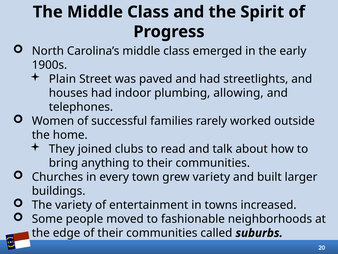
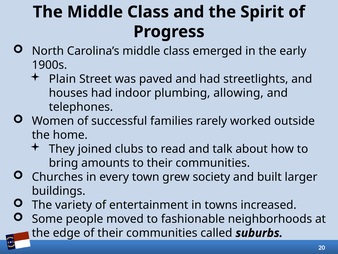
anything: anything -> amounts (105, 163)
grew variety: variety -> society (211, 177)
